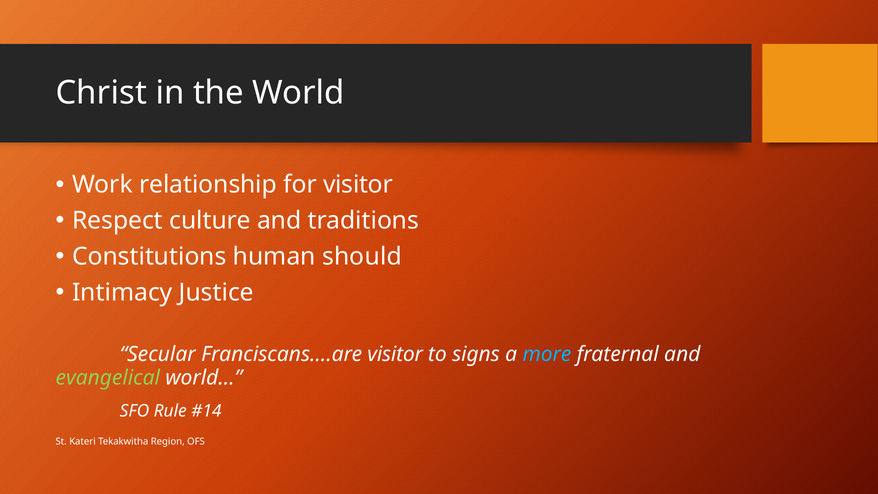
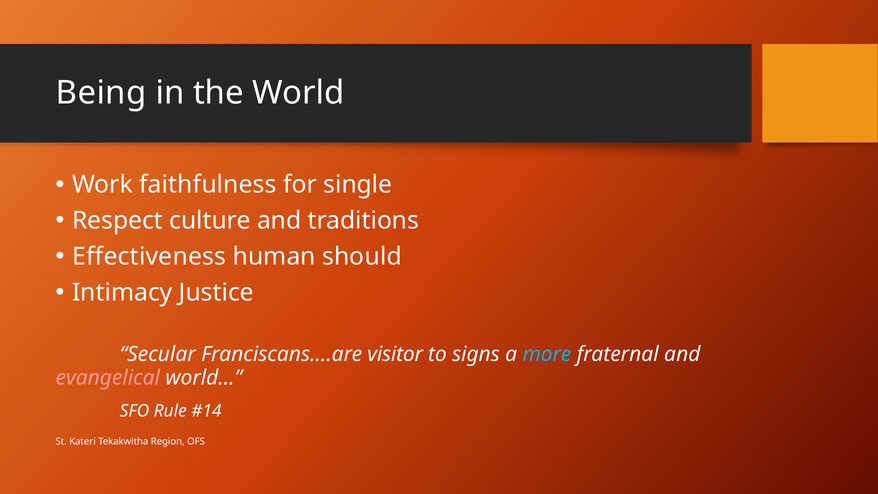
Christ: Christ -> Being (101, 93)
relationship: relationship -> faithfulness (208, 185)
for visitor: visitor -> single (358, 185)
Constitutions: Constitutions -> Effectiveness (149, 256)
evangelical colour: light green -> pink (108, 378)
